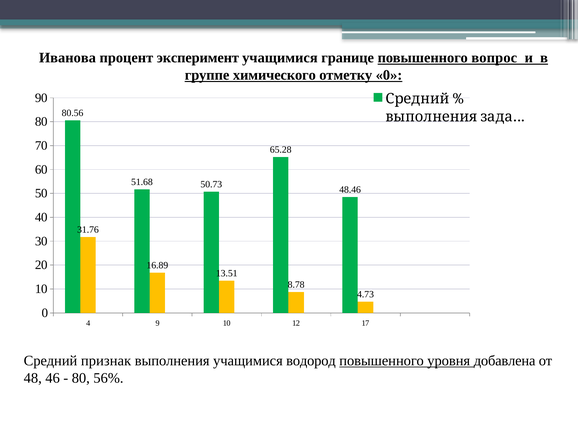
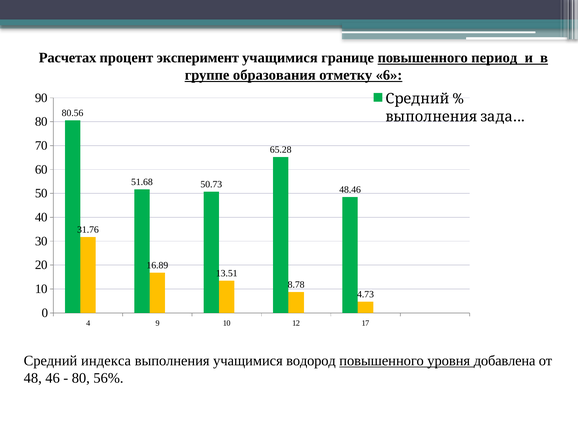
Иванова: Иванова -> Расчетах (68, 58)
вопрос: вопрос -> период (494, 58)
химического: химического -> образования (274, 75)
отметку 0: 0 -> 6 (389, 75)
признак: признак -> индекса (106, 360)
